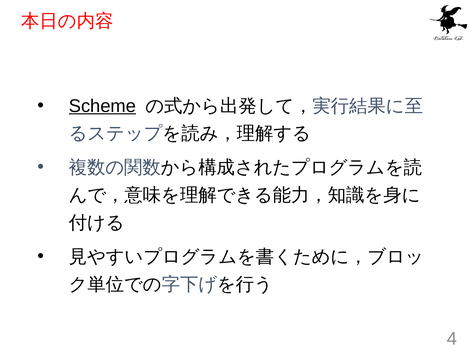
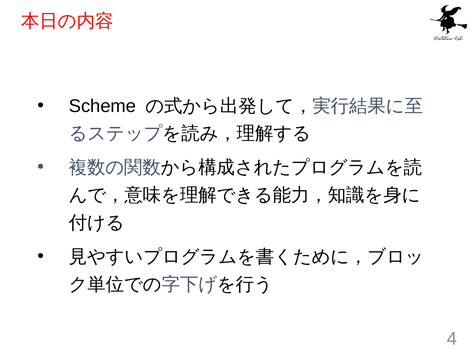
Scheme underline: present -> none (102, 106)
